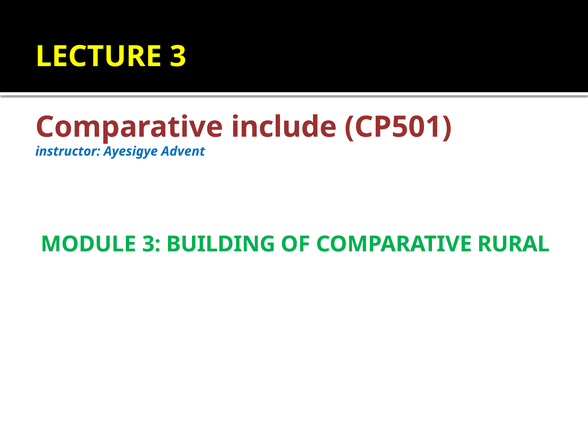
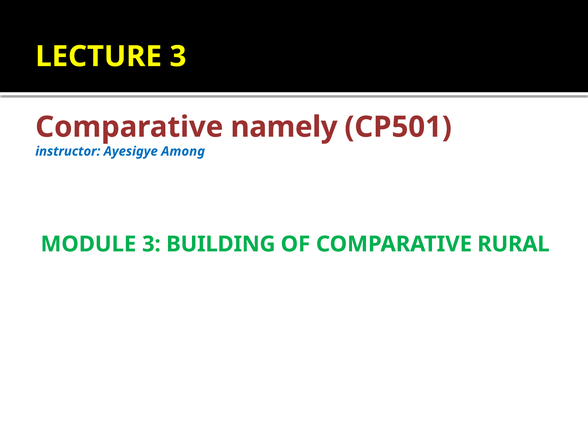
include: include -> namely (284, 127)
Advent: Advent -> Among (183, 151)
